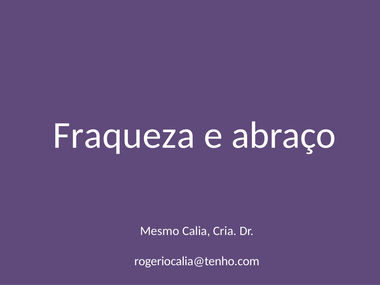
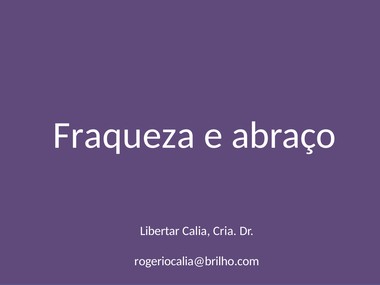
Mesmo: Mesmo -> Libertar (160, 231)
rogeriocalia@tenho.com: rogeriocalia@tenho.com -> rogeriocalia@brilho.com (197, 261)
